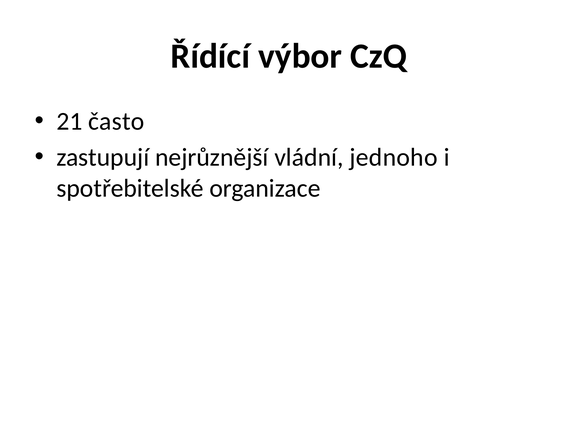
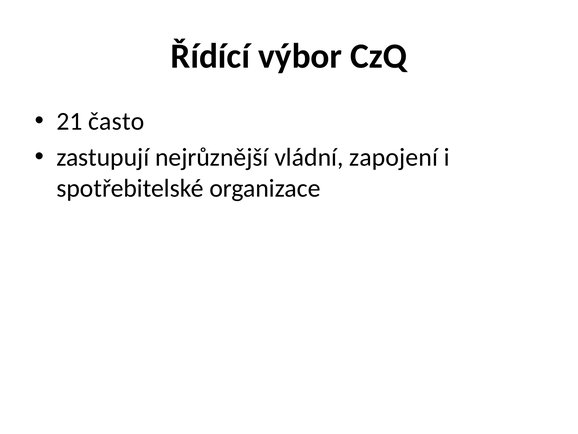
jednoho: jednoho -> zapojení (394, 157)
